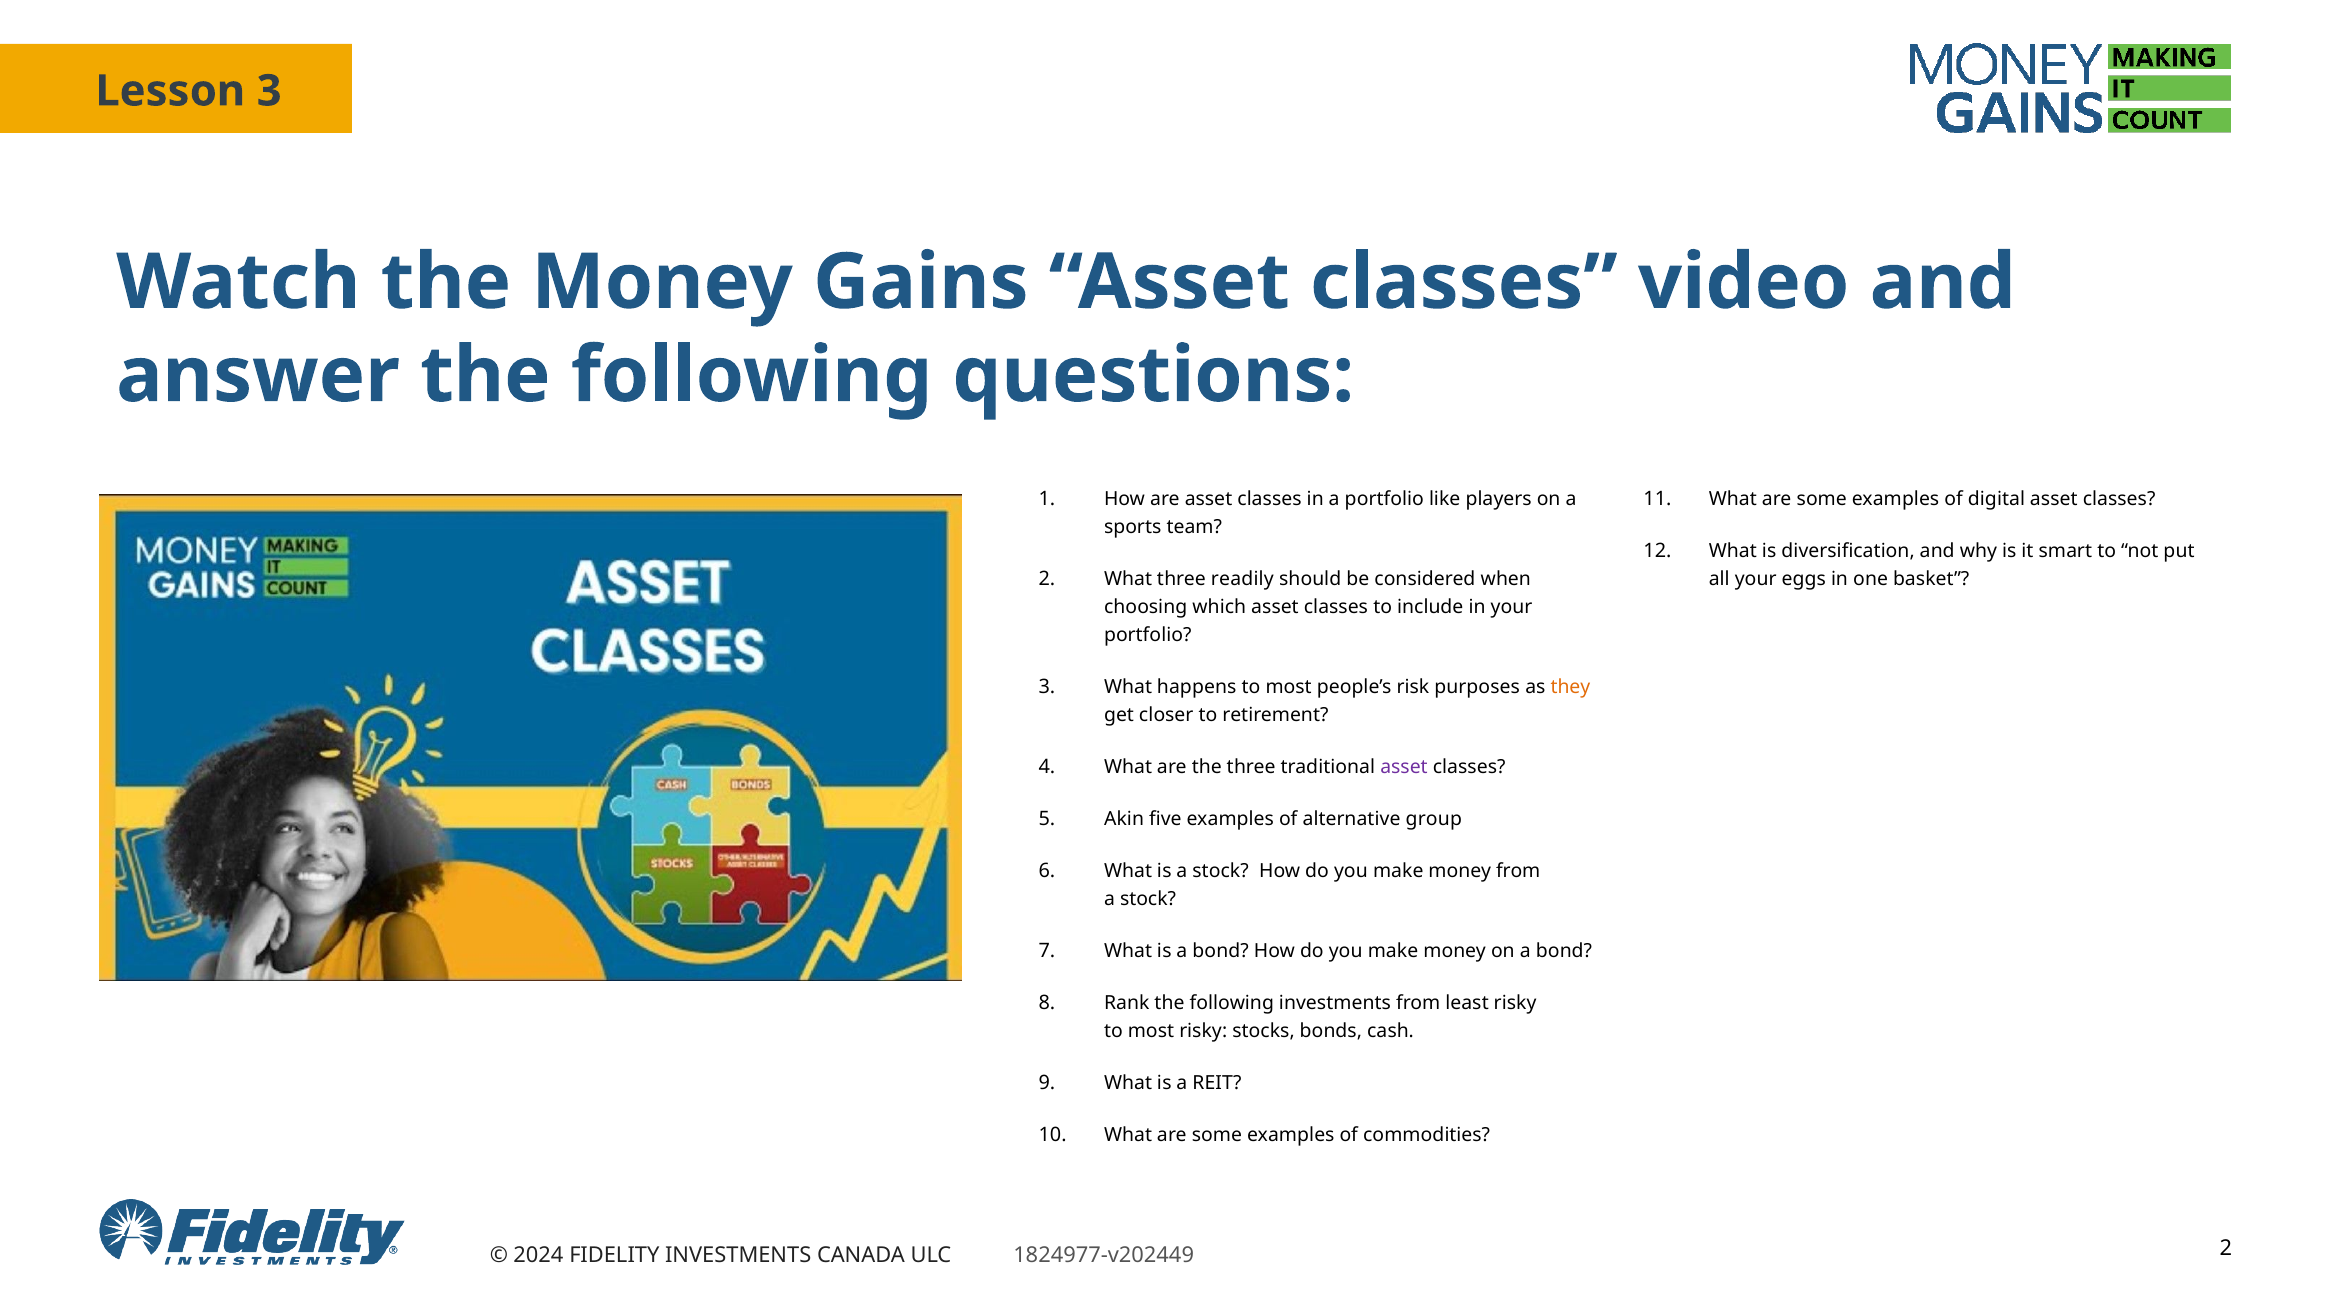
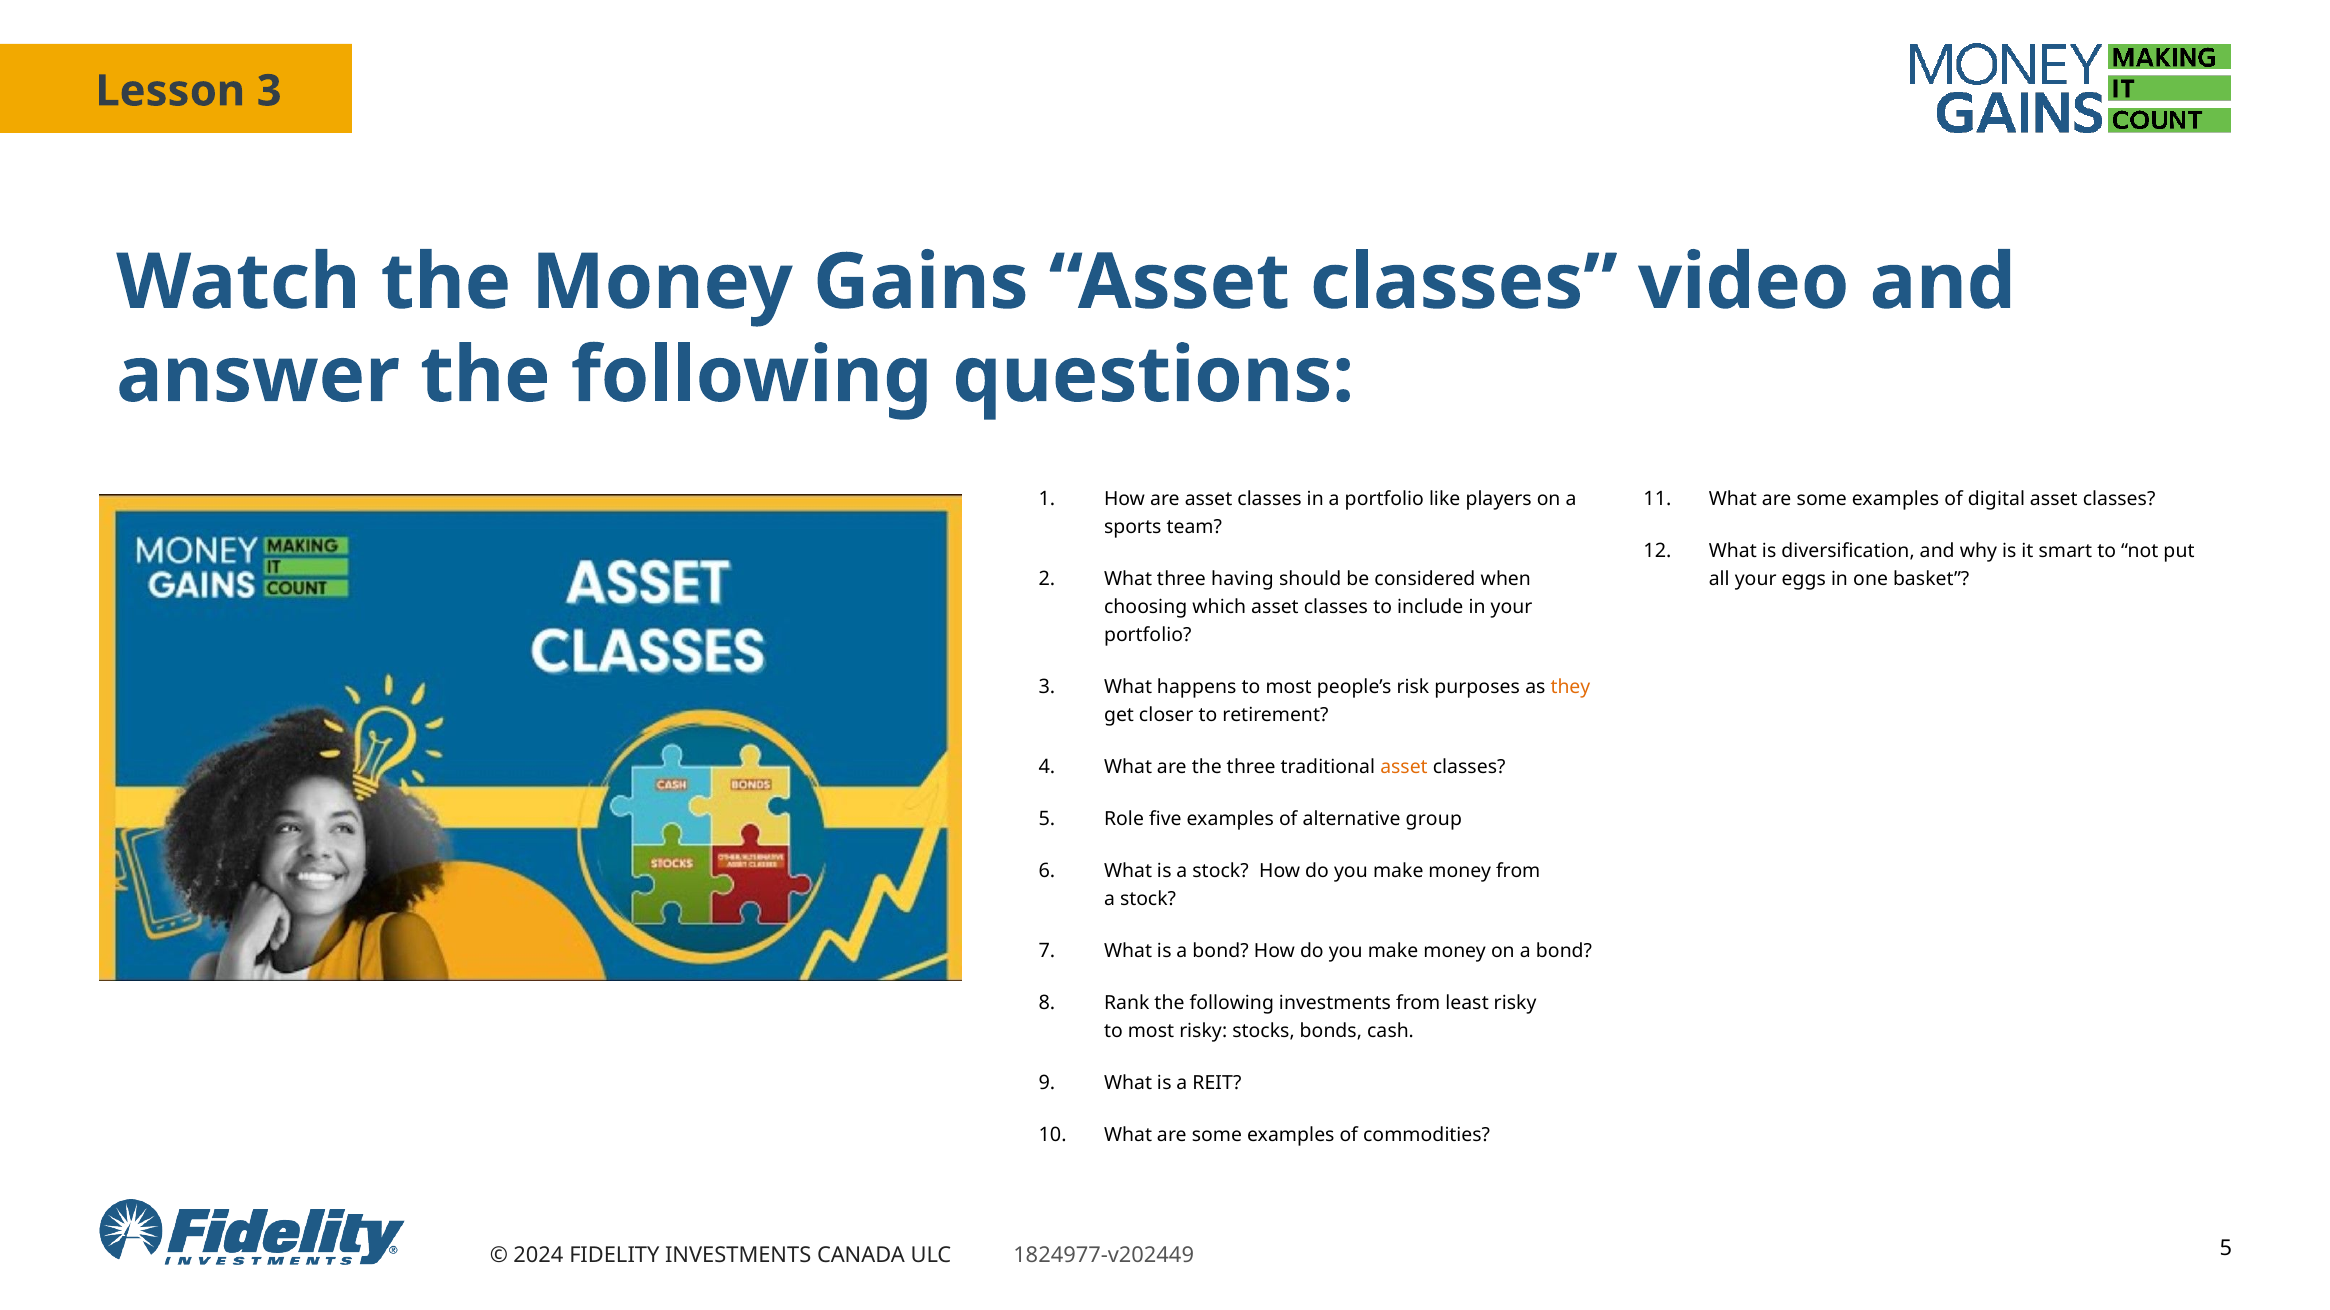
readily: readily -> having (1242, 579)
asset colour: purple -> orange (1404, 767)
Akin: Akin -> Role (1124, 820)
2: 2 -> 5 (2226, 1249)
